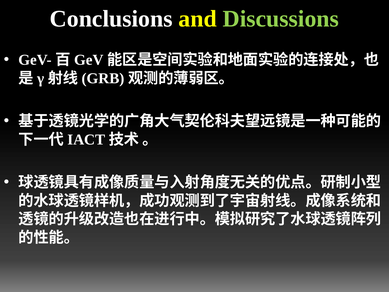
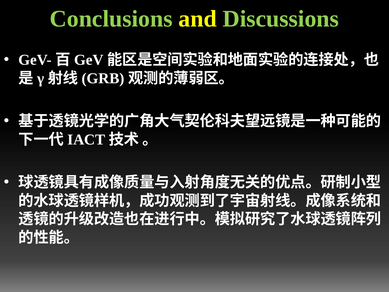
Conclusions colour: white -> light green (111, 19)
